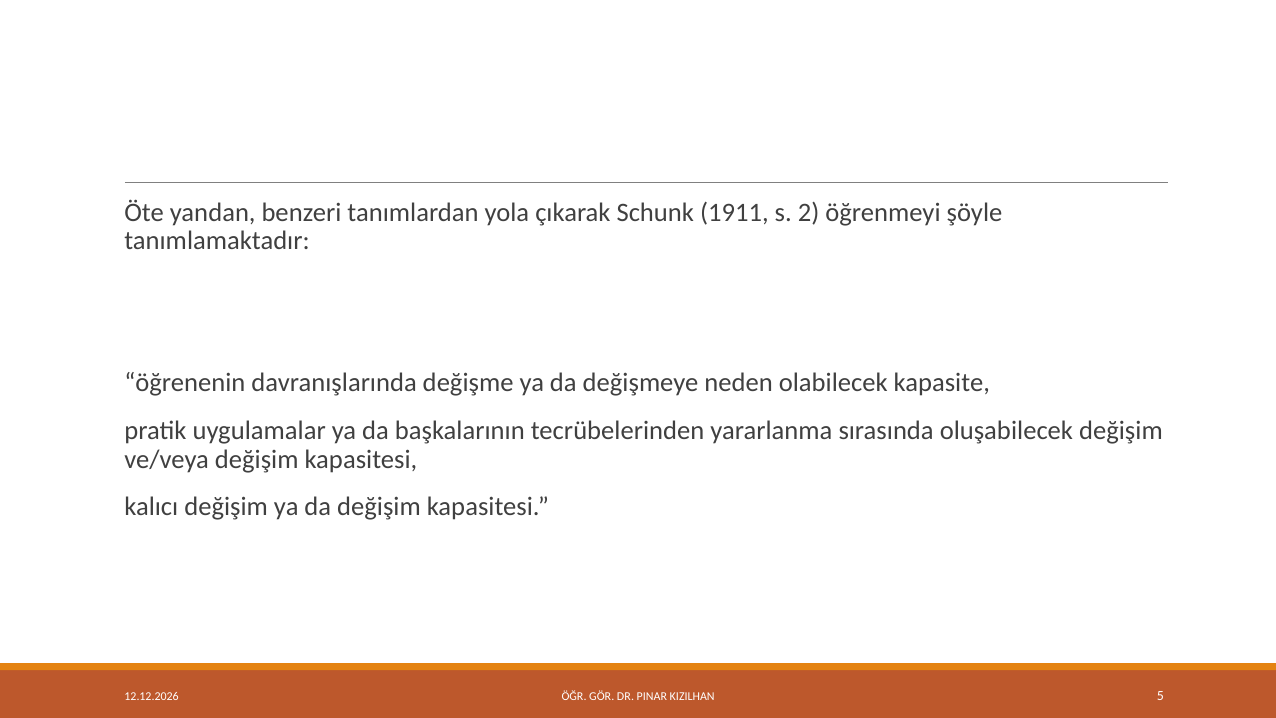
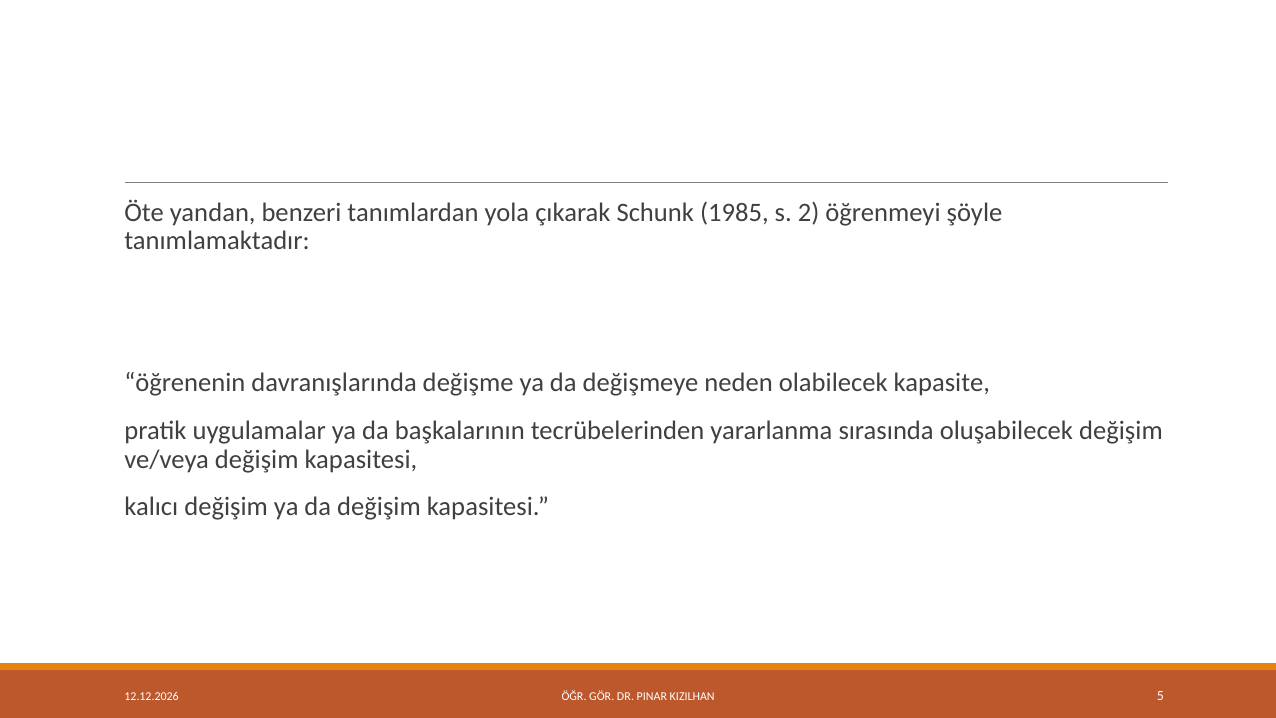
1911: 1911 -> 1985 (734, 212)
